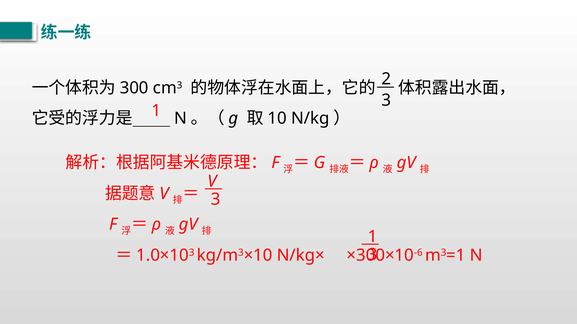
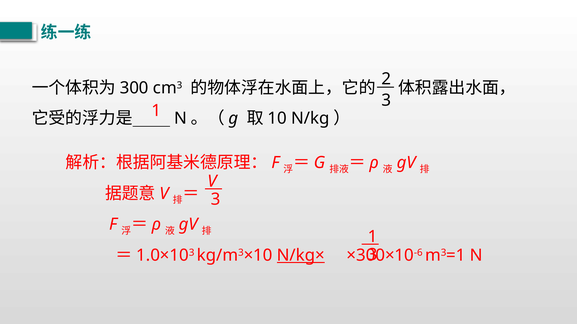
N/kg× underline: none -> present (301, 256)
